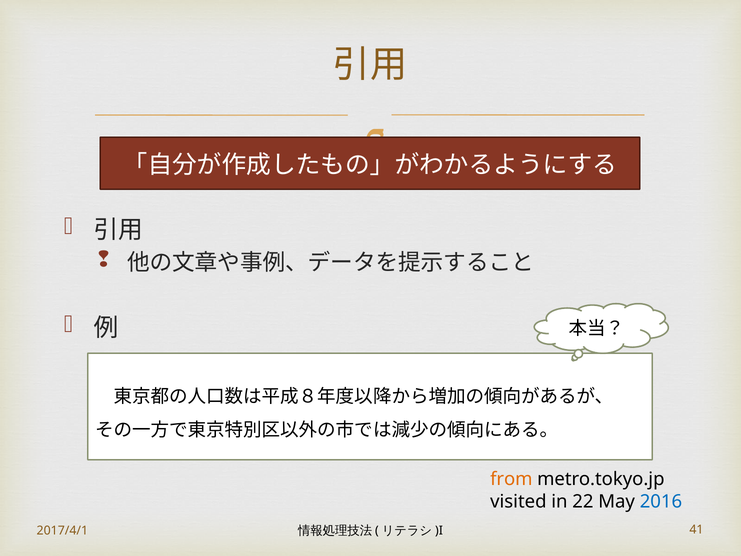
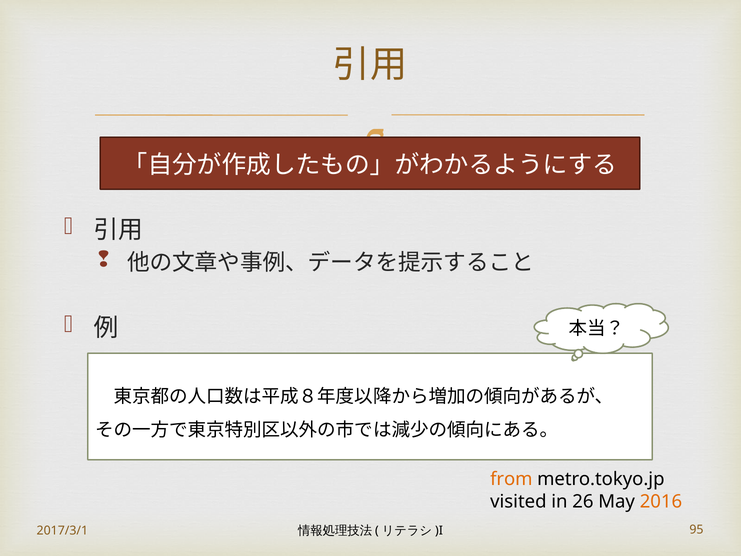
22: 22 -> 26 (583, 501)
2016 colour: blue -> orange (661, 501)
2017/4/1: 2017/4/1 -> 2017/3/1 (62, 530)
41: 41 -> 95 (696, 529)
